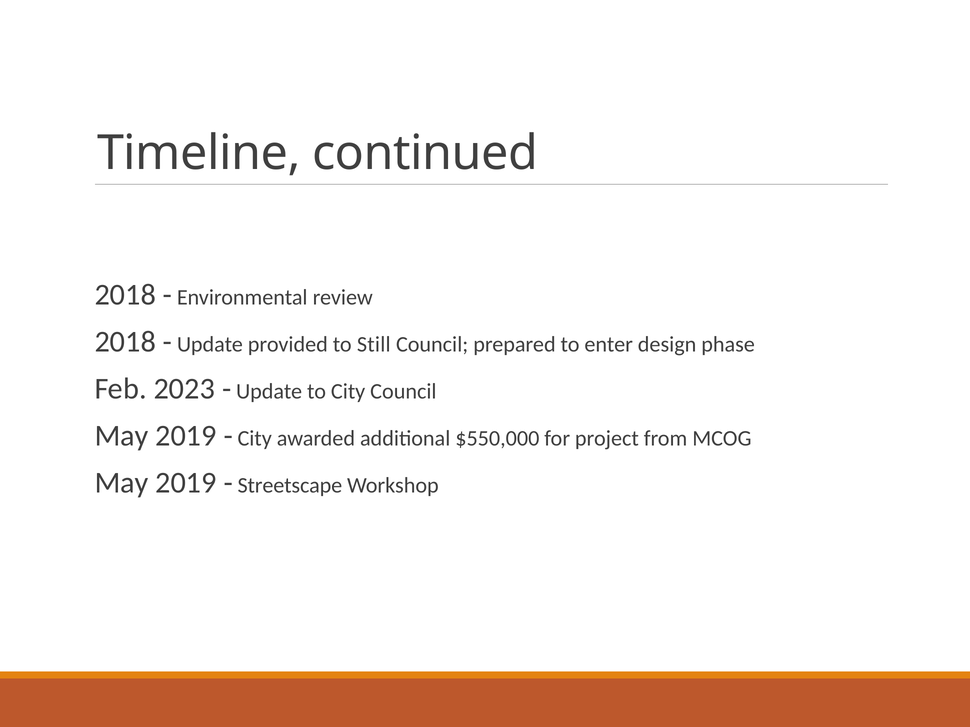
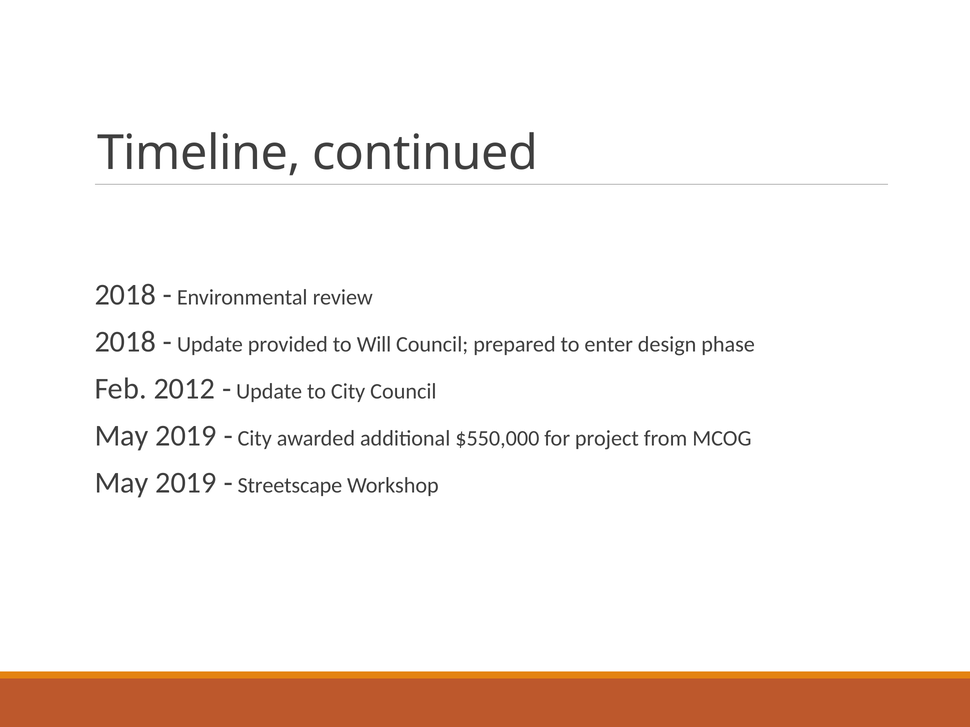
Still: Still -> Will (374, 345)
2023: 2023 -> 2012 (184, 389)
